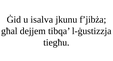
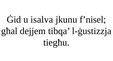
f’jibża: f’jibża -> f’nisel (93, 20)
